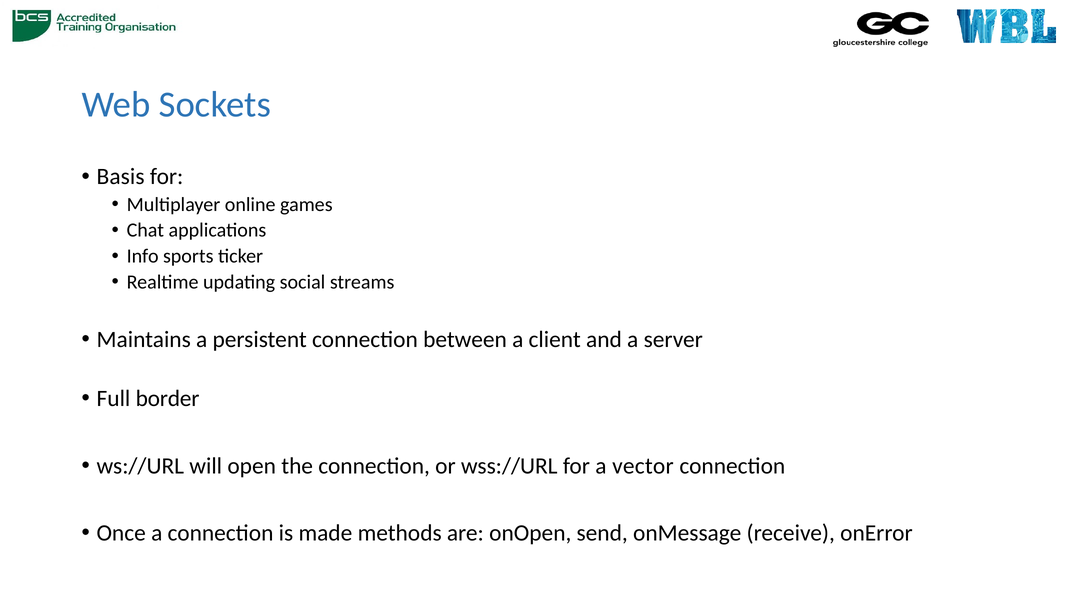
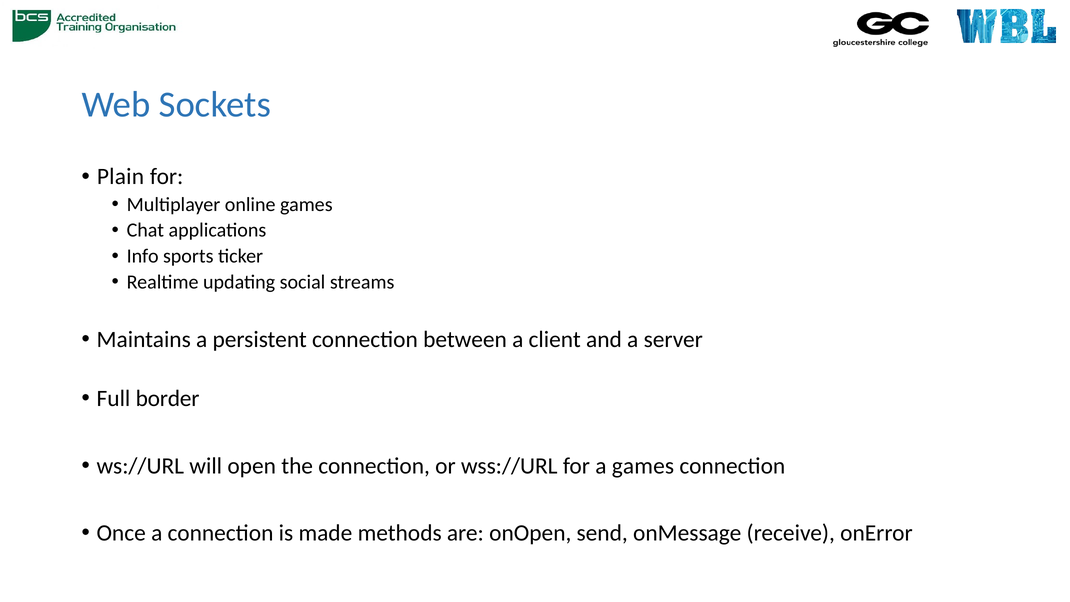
Basis: Basis -> Plain (121, 177)
a vector: vector -> games (643, 466)
